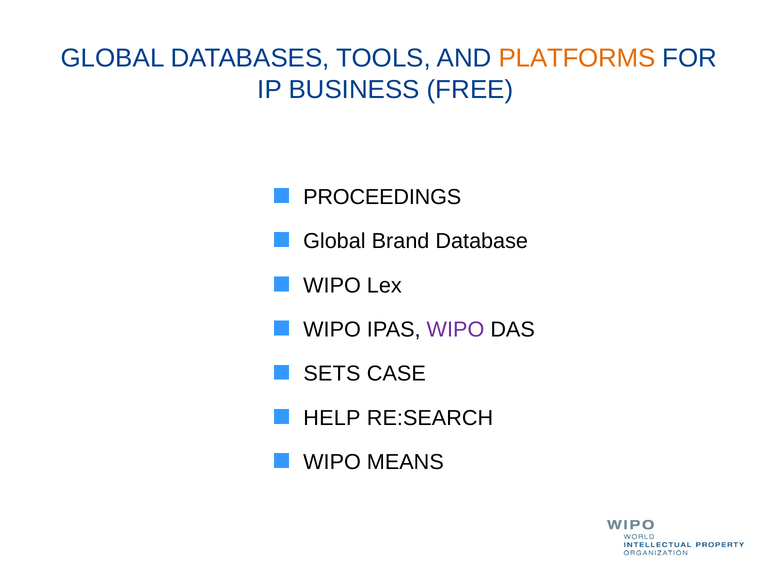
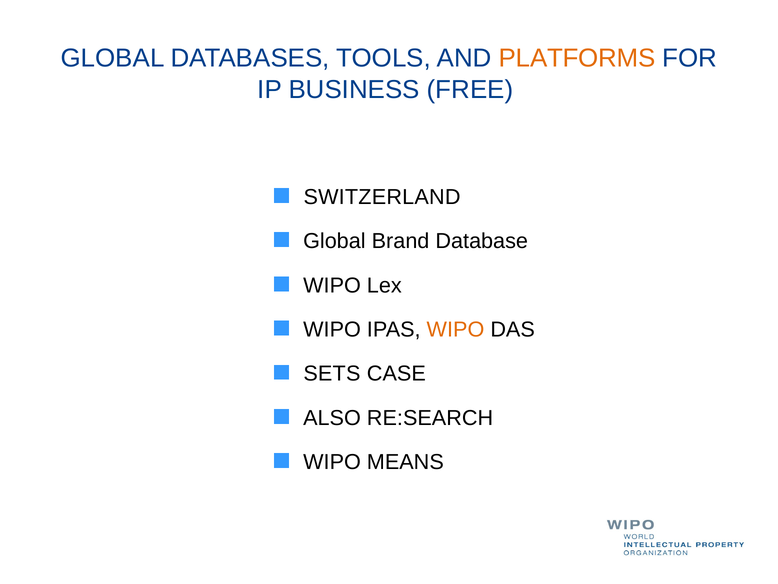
PROCEEDINGS: PROCEEDINGS -> SWITZERLAND (382, 197)
WIPO colour: purple -> orange (455, 329)
HELP: HELP -> ALSO (332, 418)
